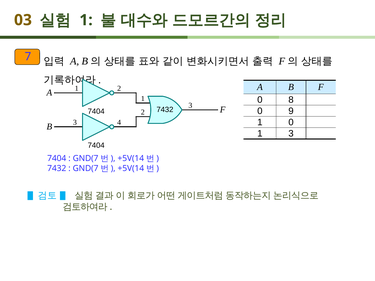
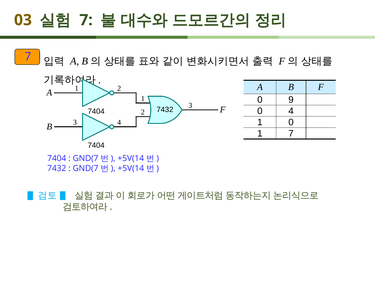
1: 1 -> 7 (86, 20)
8: 8 -> 9 (291, 100)
0 9: 9 -> 4 (291, 111)
1 3: 3 -> 7 (291, 134)
